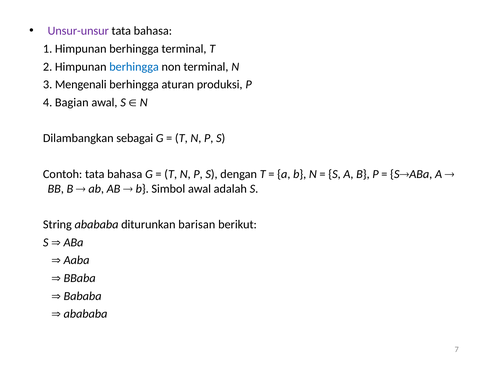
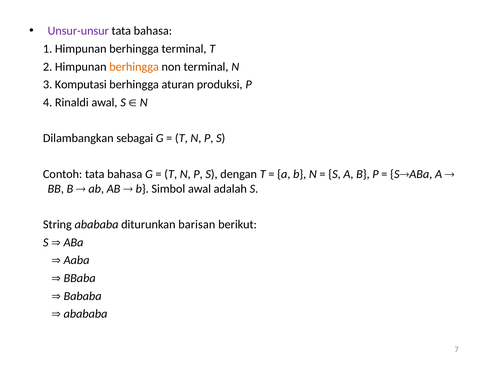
berhingga colour: blue -> orange (134, 67)
Mengenali: Mengenali -> Komputasi (81, 85)
Bagian: Bagian -> Rinaldi (72, 102)
